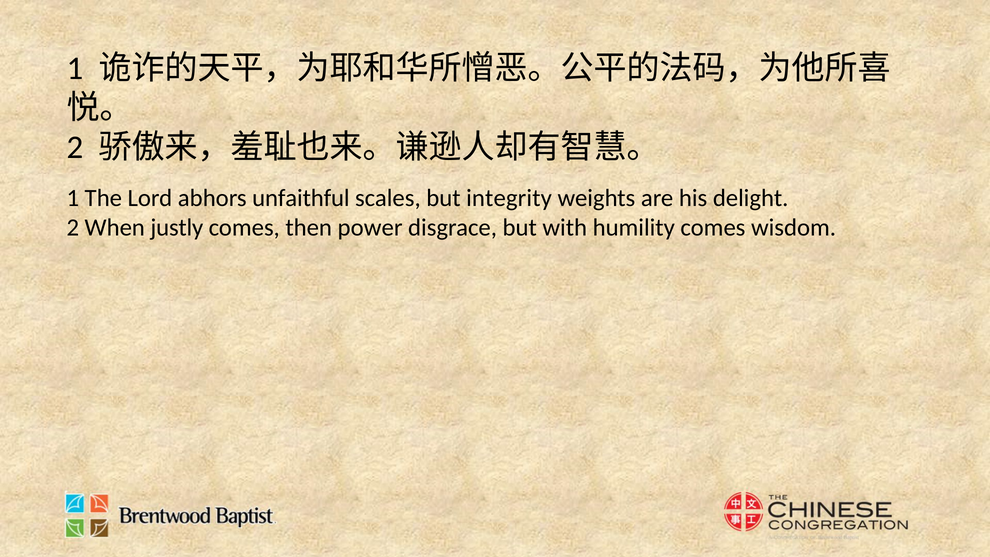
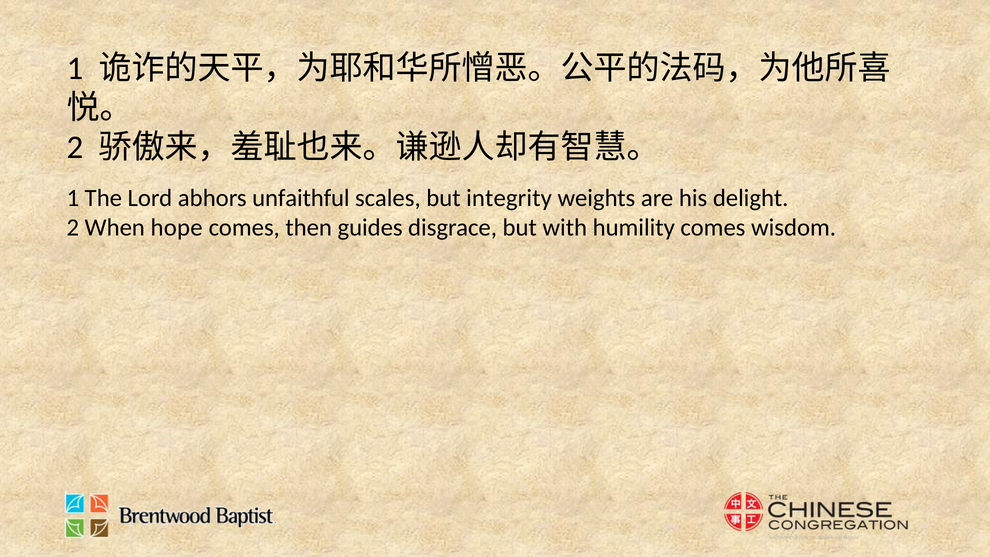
justly: justly -> hope (177, 228)
power: power -> guides (370, 228)
